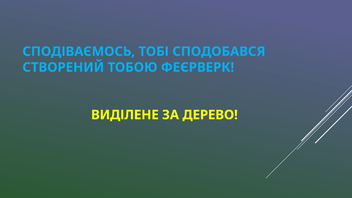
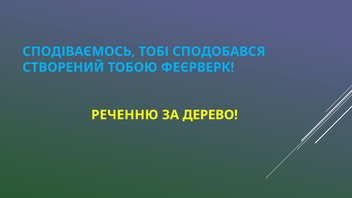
ВИДІЛЕНЕ: ВИДІЛЕНЕ -> РЕЧЕННЮ (125, 115)
